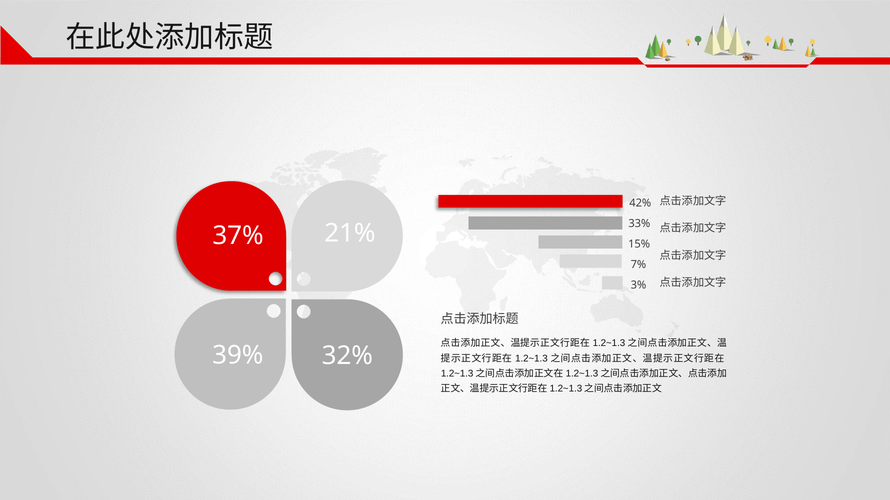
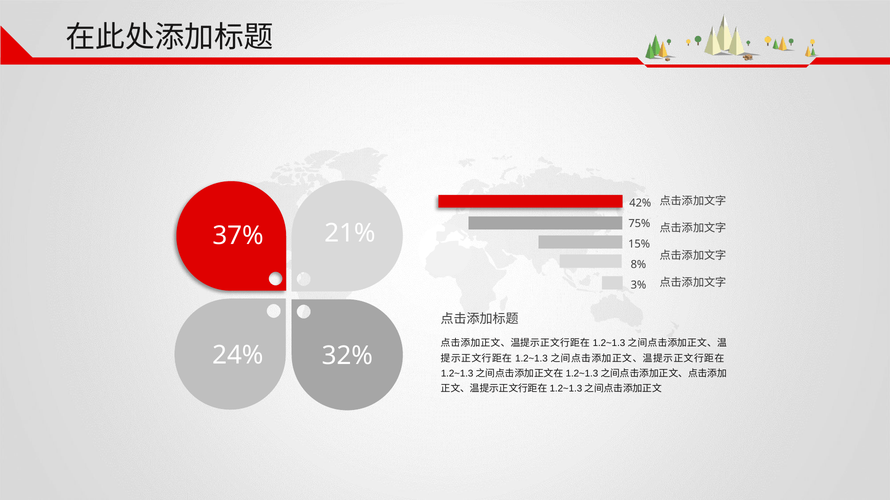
33%: 33% -> 75% (639, 224)
7%: 7% -> 8% (638, 265)
39%: 39% -> 24% (238, 355)
